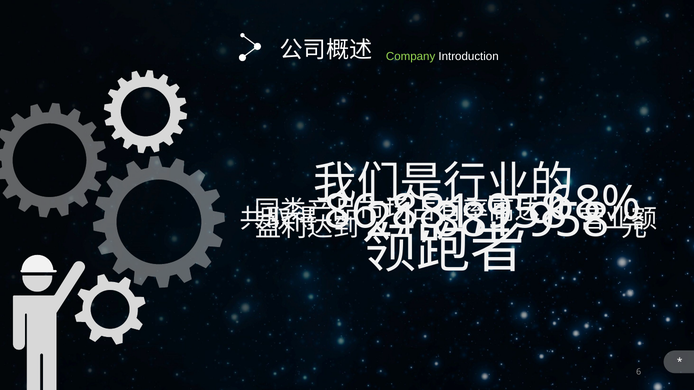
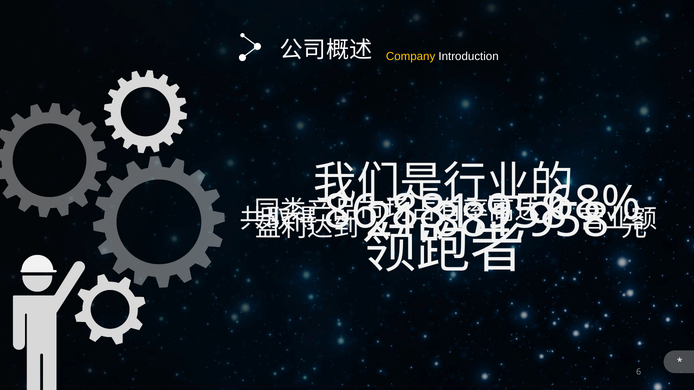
Company colour: light green -> yellow (411, 56)
